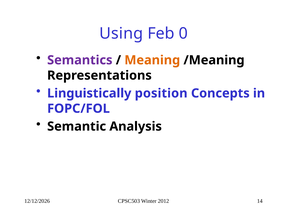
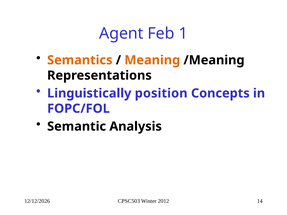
Using: Using -> Agent (121, 33)
0: 0 -> 1 (183, 33)
Semantics colour: purple -> orange (80, 60)
